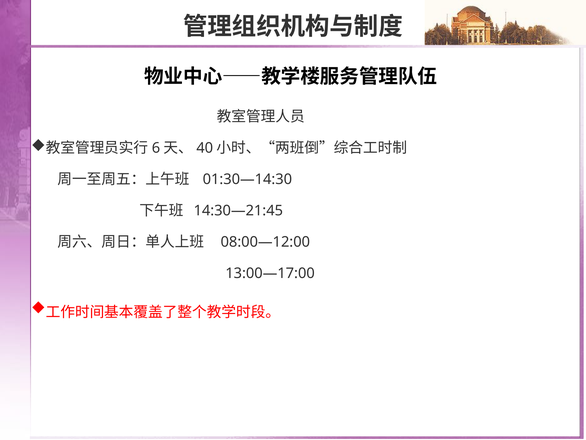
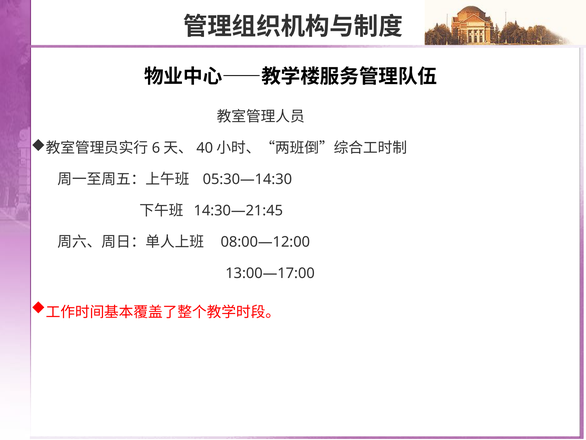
01:30—14:30: 01:30—14:30 -> 05:30—14:30 (247, 179)
